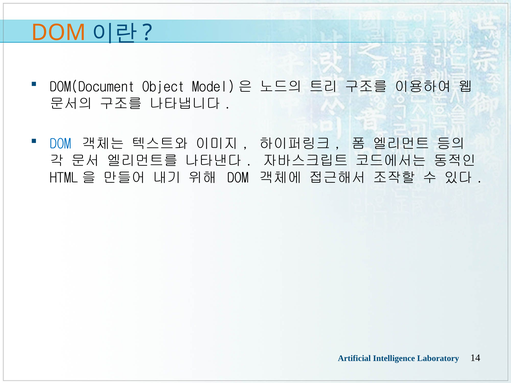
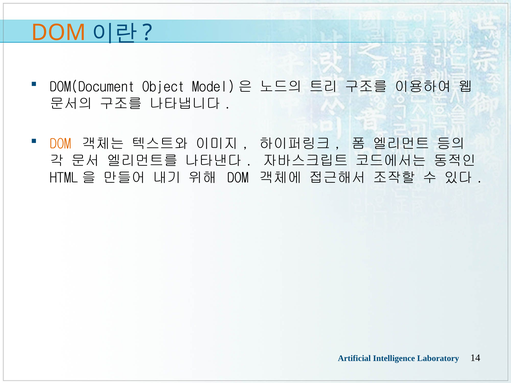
DOM colour: blue -> orange (60, 144)
